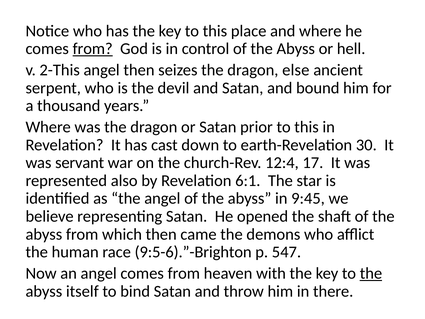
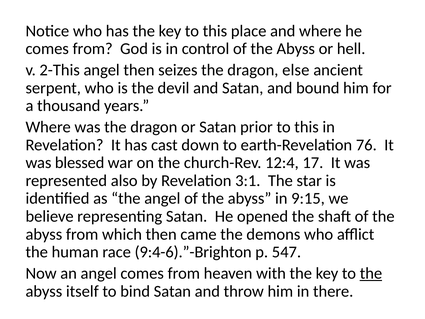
from underline: present -> none (93, 49)
30: 30 -> 76 (366, 145)
servant: servant -> blessed (80, 163)
6:1: 6:1 -> 3:1 (248, 181)
9:45: 9:45 -> 9:15 (308, 198)
9:5-6).”-Brighton: 9:5-6).”-Brighton -> 9:4-6).”-Brighton (193, 252)
